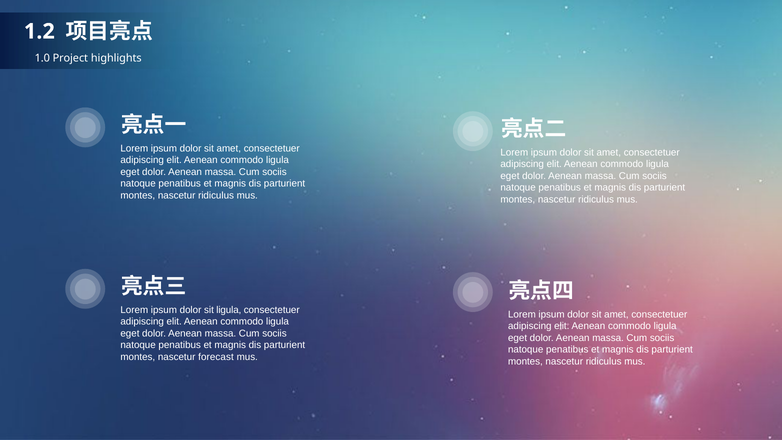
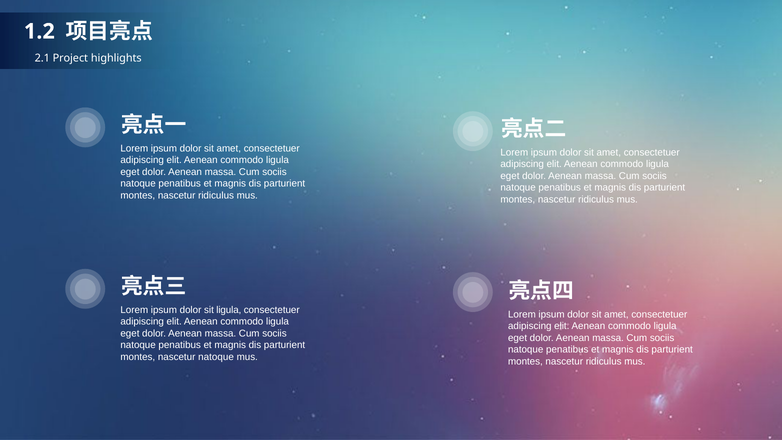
1.0: 1.0 -> 2.1 (42, 58)
nascetur forecast: forecast -> natoque (216, 357)
